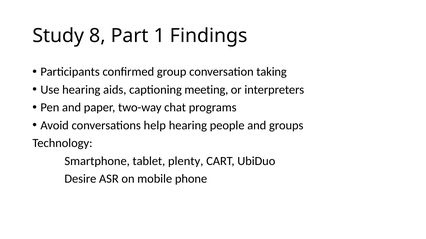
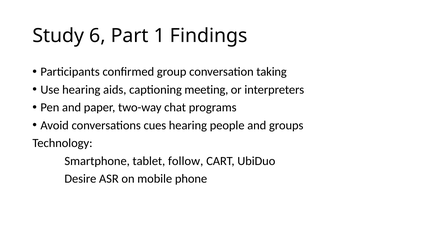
8: 8 -> 6 (98, 36)
help: help -> cues (155, 126)
plenty: plenty -> follow (186, 161)
